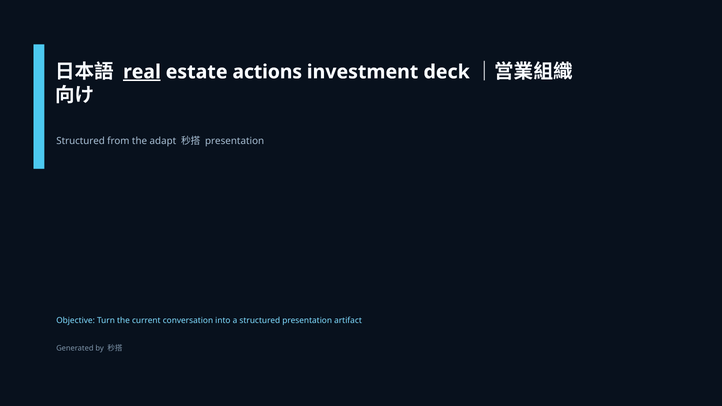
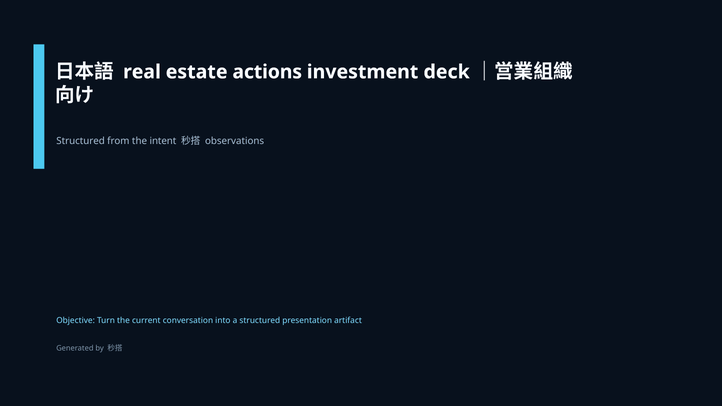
real underline: present -> none (142, 72)
adapt: adapt -> intent (163, 141)
presentation: presentation -> observations (235, 141)
